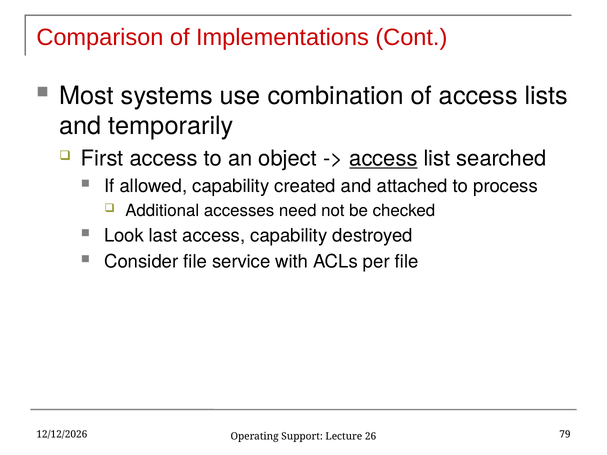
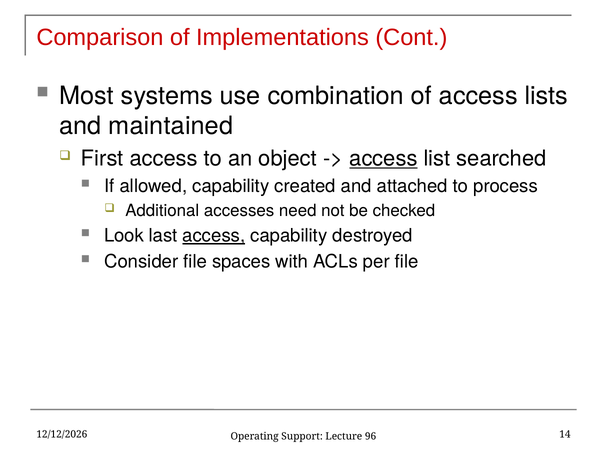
temporarily: temporarily -> maintained (171, 126)
access underline: none -> present (214, 236)
service: service -> spaces (241, 262)
79: 79 -> 14 (565, 435)
26: 26 -> 96 (371, 437)
